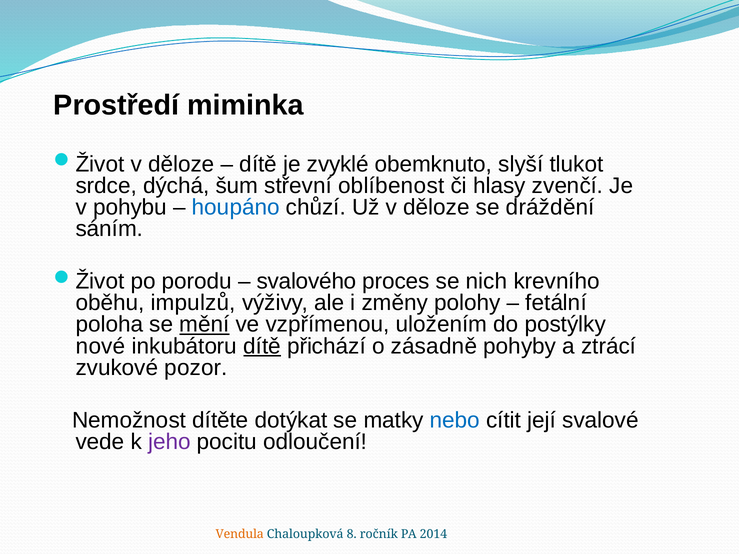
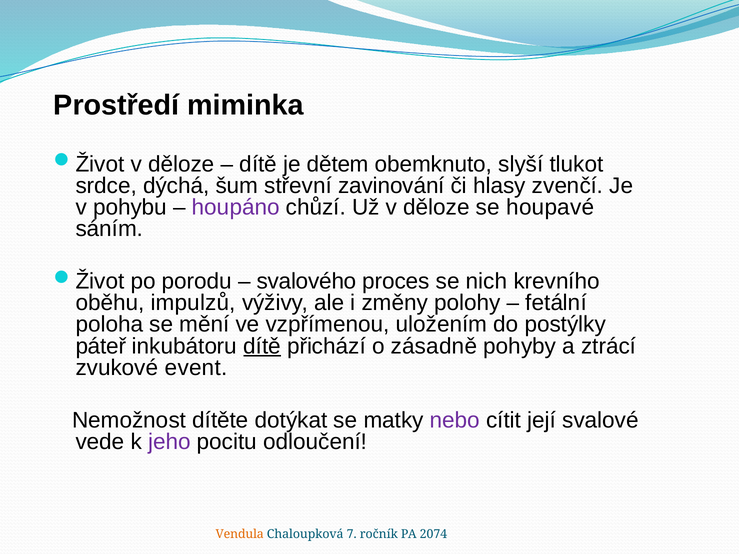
zvyklé: zvyklé -> dětem (338, 164)
oblíbenost: oblíbenost -> zavinování (391, 186)
houpáno colour: blue -> purple (236, 207)
dráždění: dráždění -> houpavé (550, 207)
mění underline: present -> none (204, 325)
nové: nové -> páteř (101, 346)
pozor: pozor -> event (196, 368)
nebo colour: blue -> purple (455, 420)
8: 8 -> 7 (352, 535)
2014: 2014 -> 2074 (433, 535)
